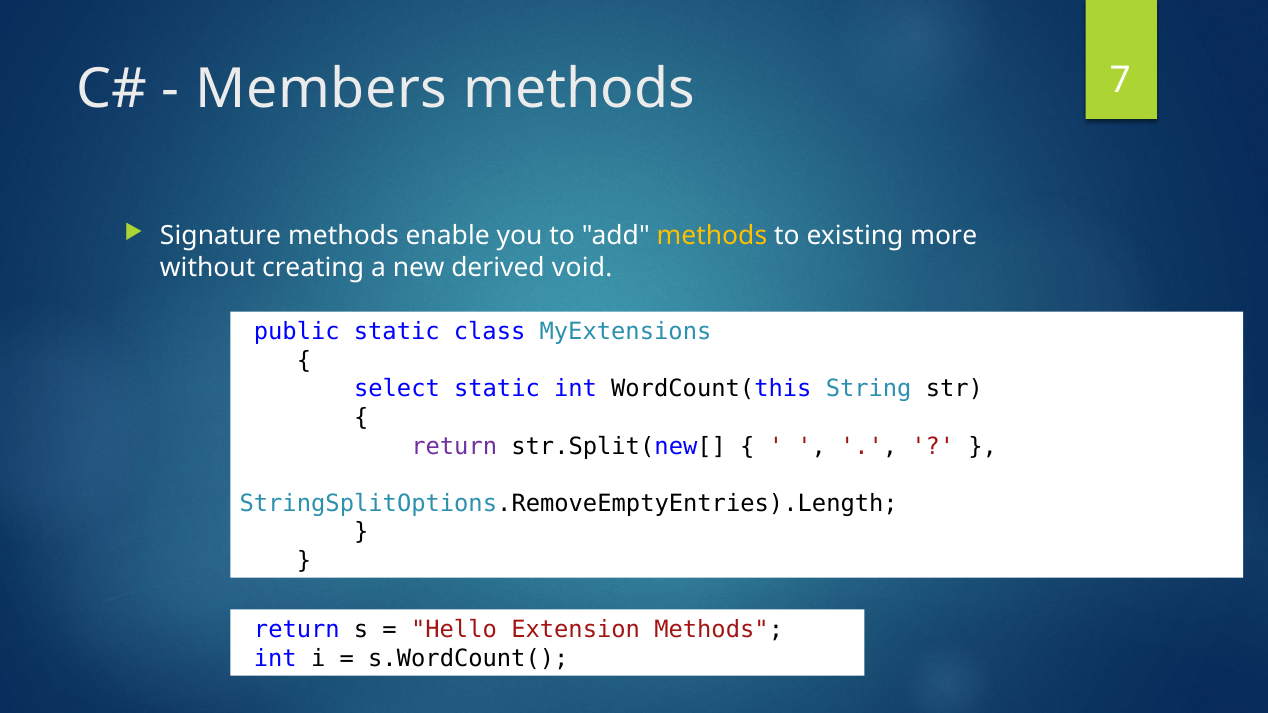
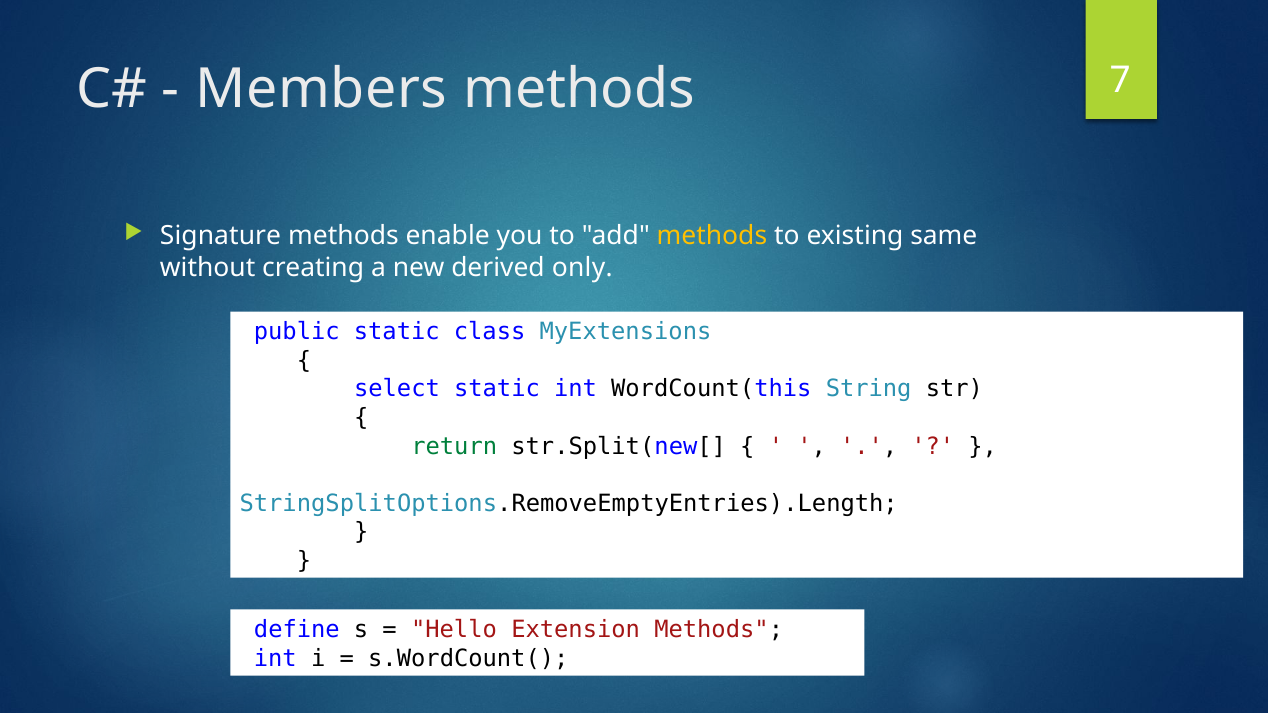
more: more -> same (944, 236)
void: void -> only (582, 268)
return colour: purple -> green (454, 446)
return: return -> define (297, 630)
